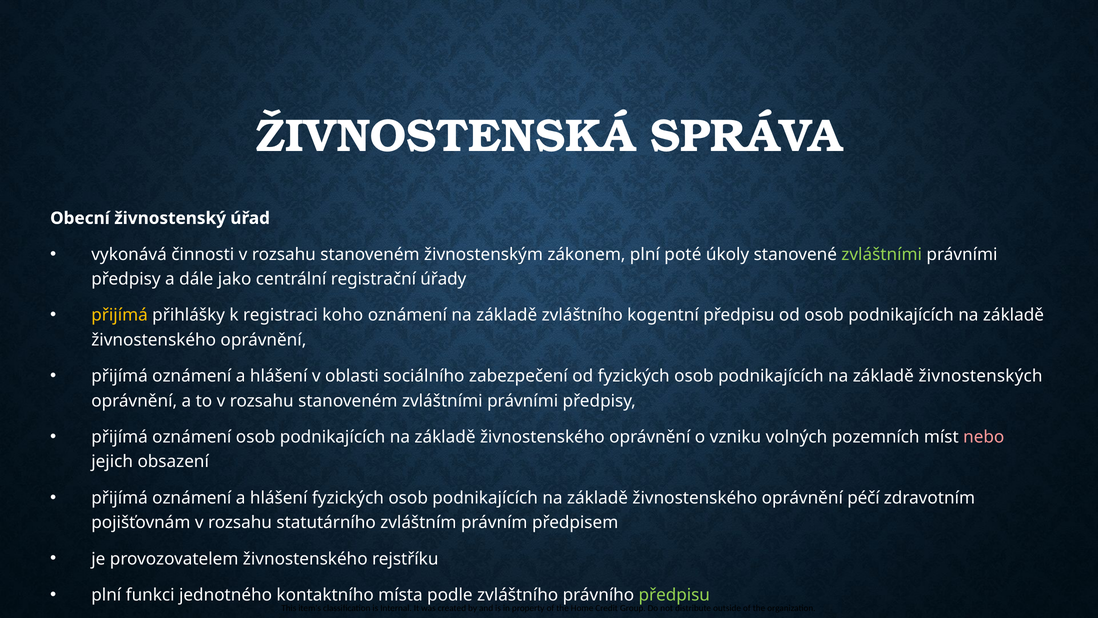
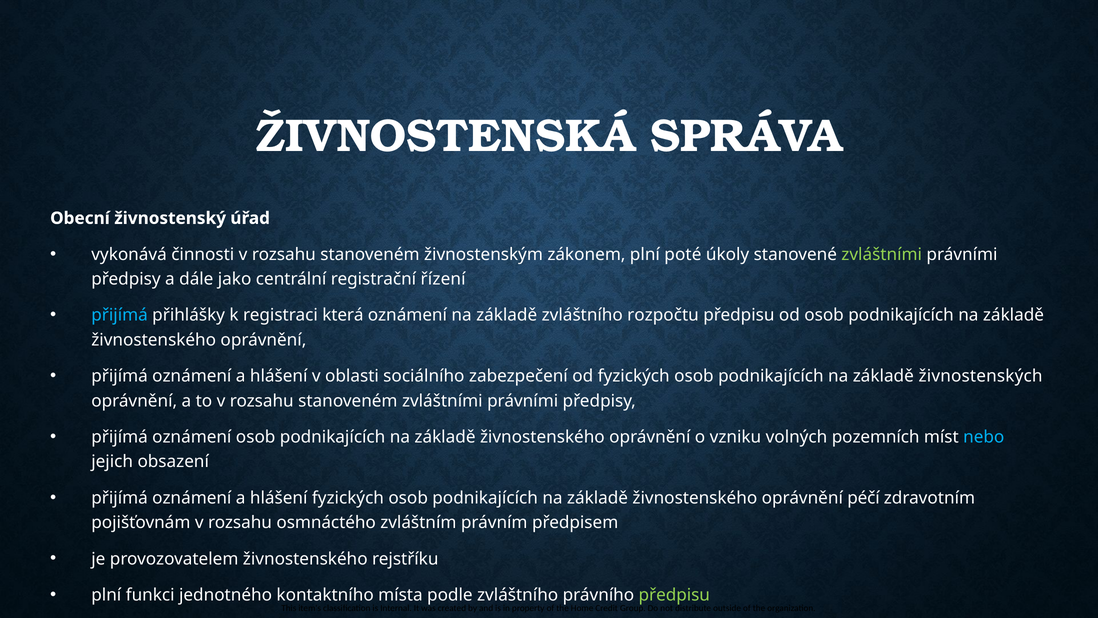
úřady: úřady -> řízení (443, 279)
přijímá colour: yellow -> light blue (120, 315)
koho: koho -> která (343, 315)
kogentní: kogentní -> rozpočtu (663, 315)
nebo colour: pink -> light blue (984, 437)
statutárního: statutárního -> osmnáctého (326, 522)
